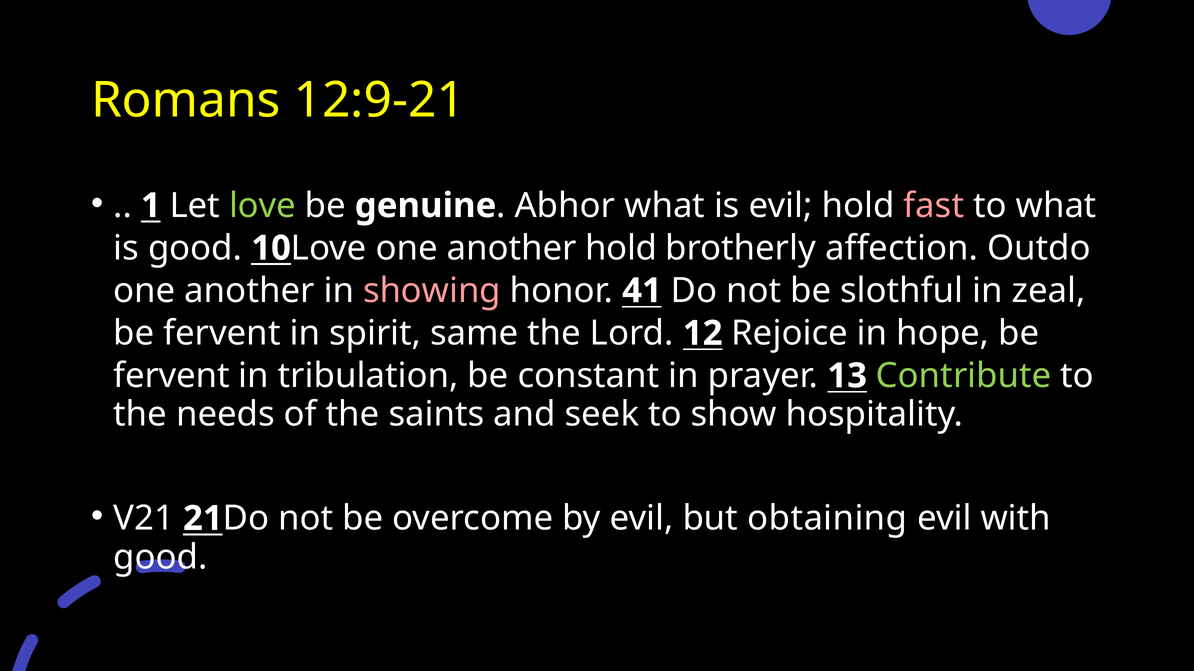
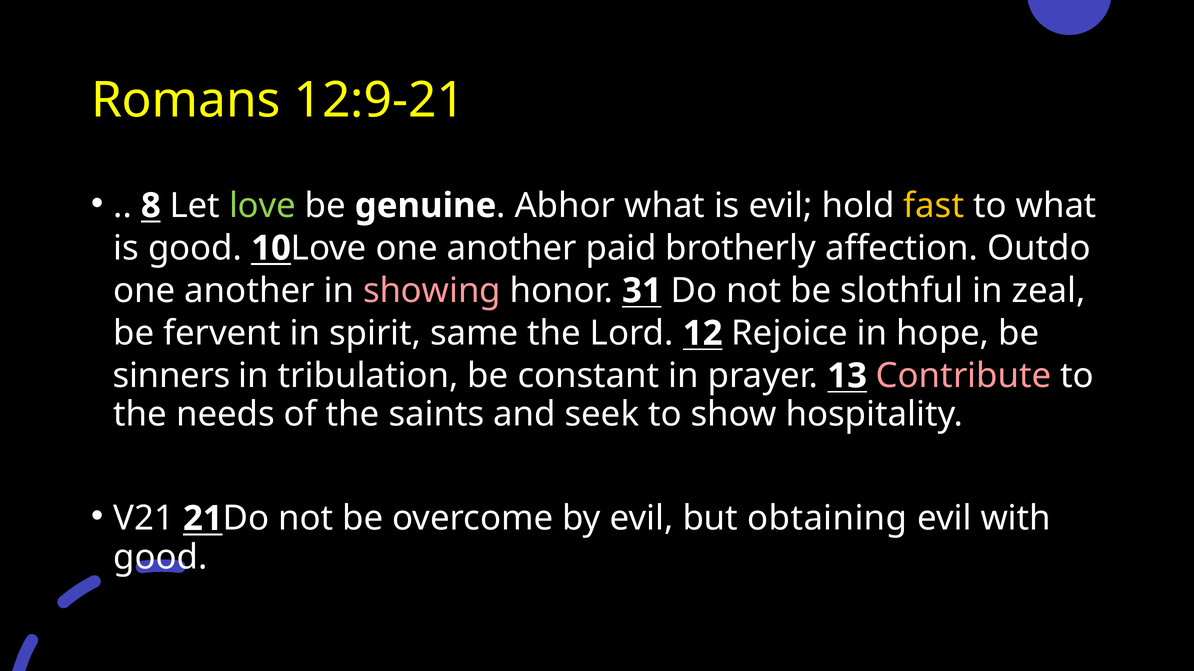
1: 1 -> 8 (151, 206)
fast colour: pink -> yellow (934, 206)
another hold: hold -> paid (621, 248)
41: 41 -> 31 (642, 291)
fervent: fervent -> sinners (172, 376)
Contribute colour: light green -> pink (964, 376)
